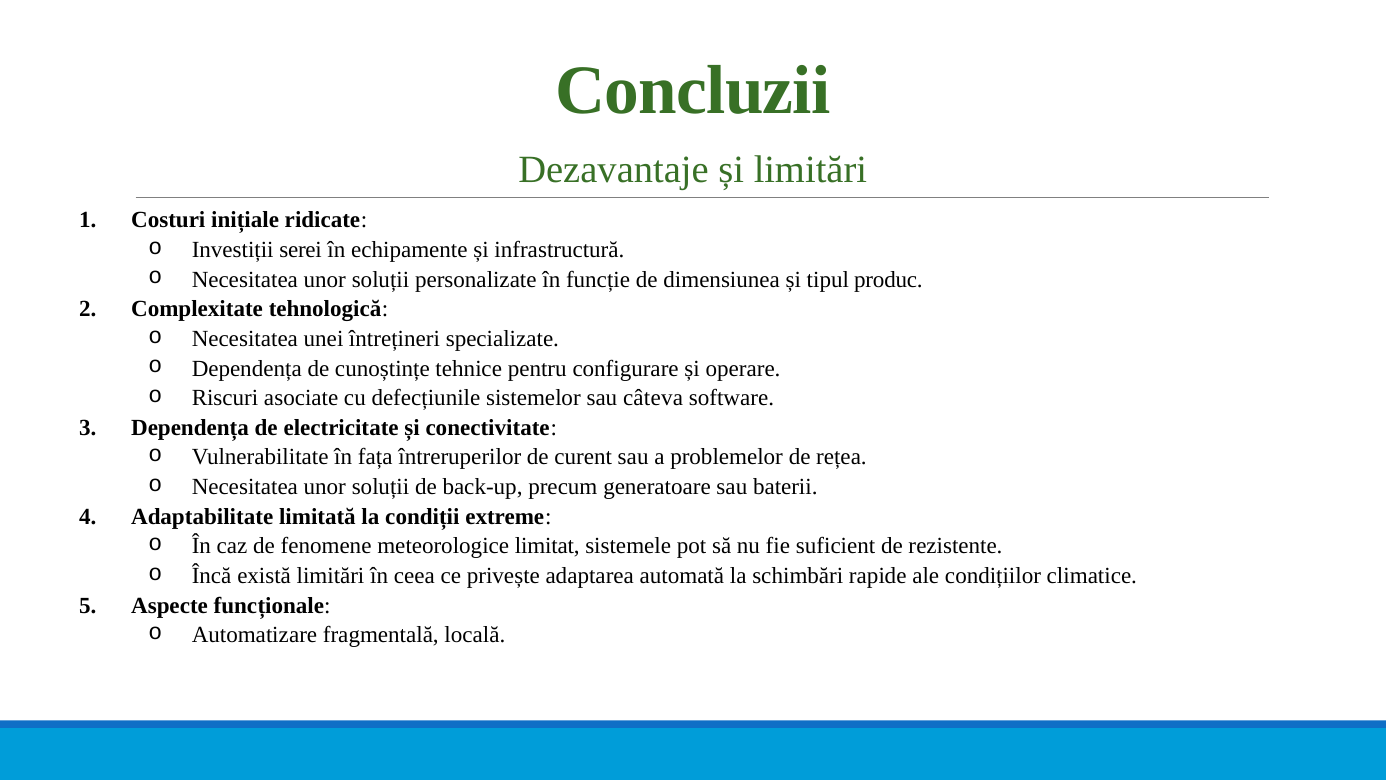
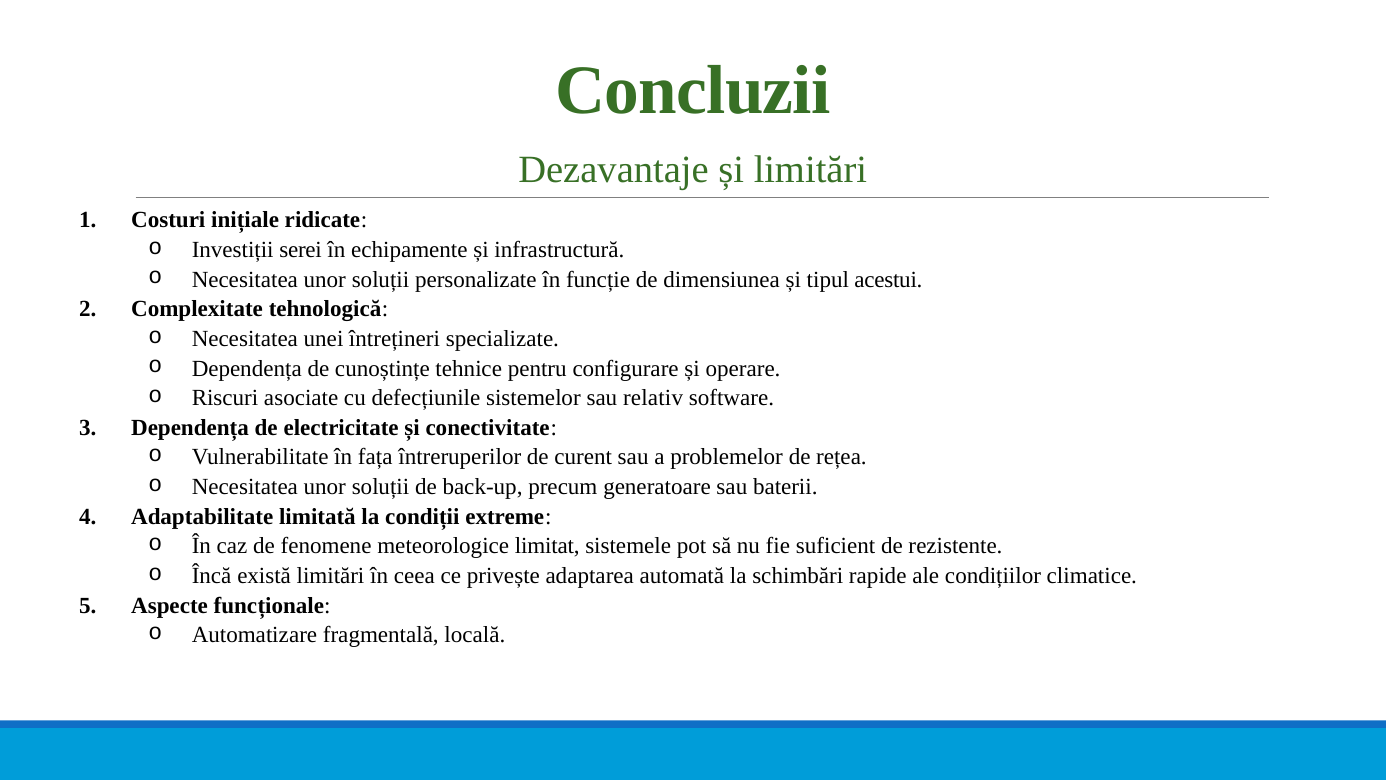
produc: produc -> acestui (888, 279)
câteva: câteva -> relativ (653, 398)
